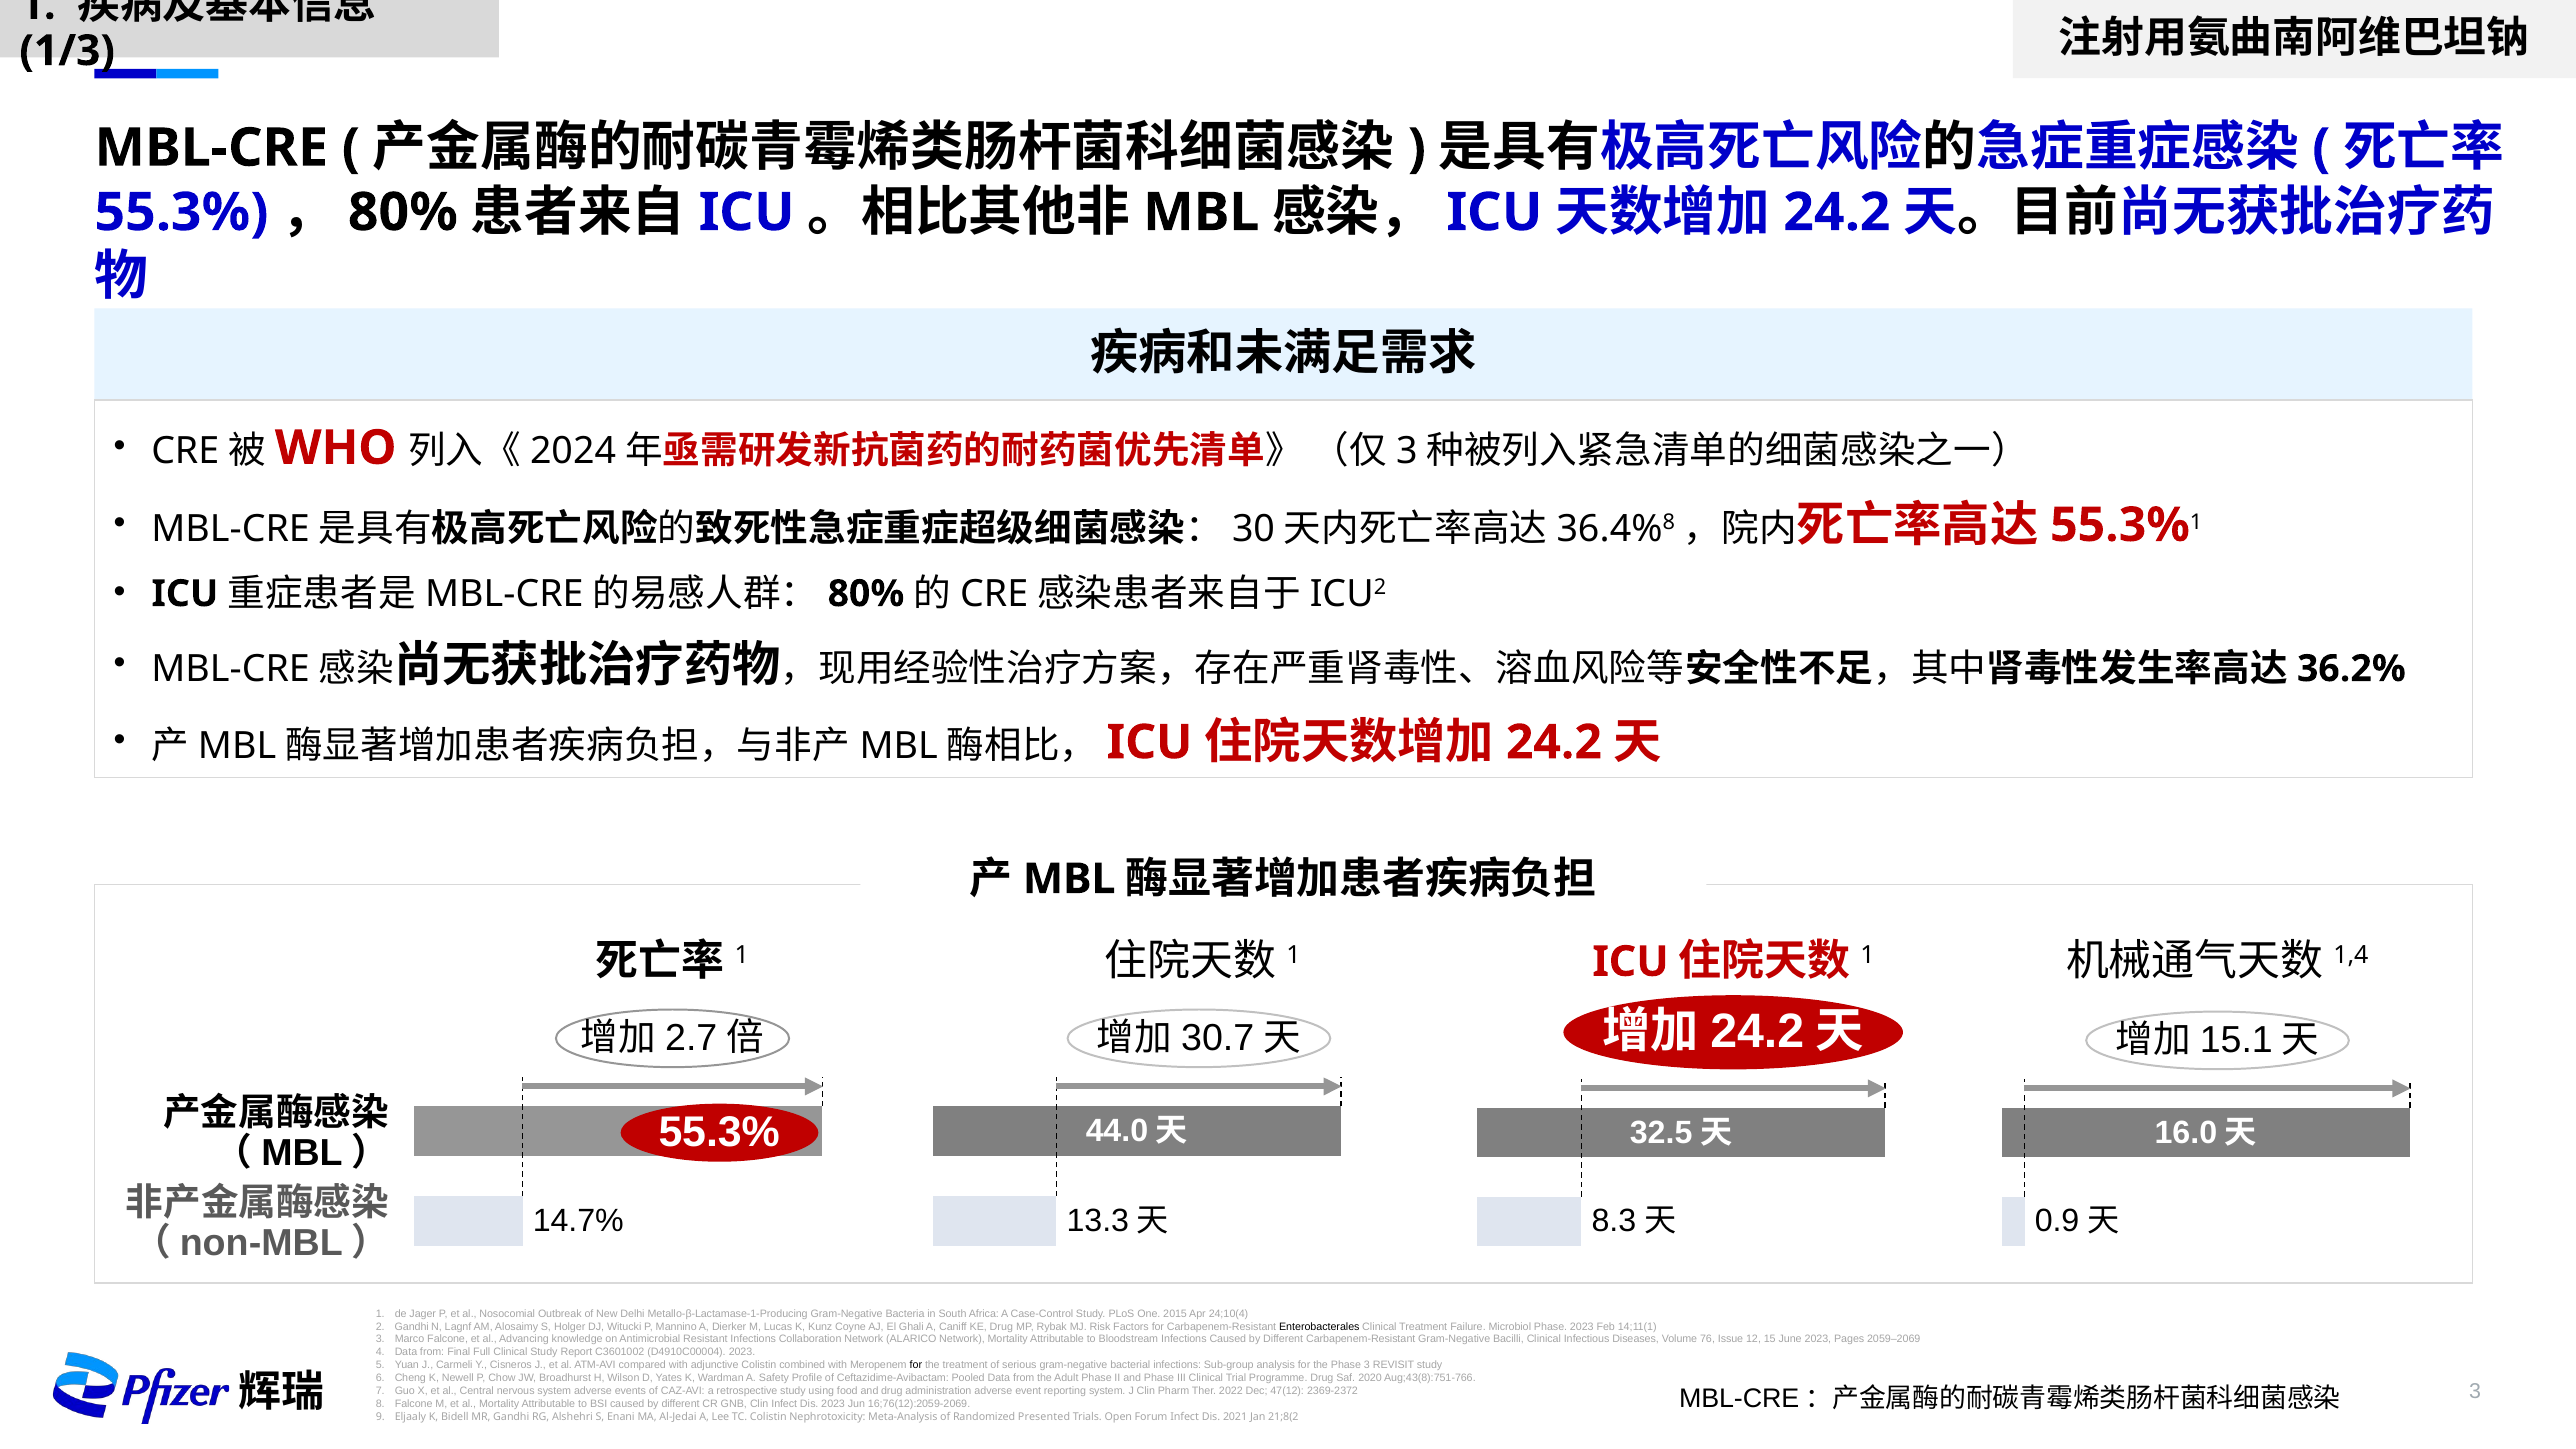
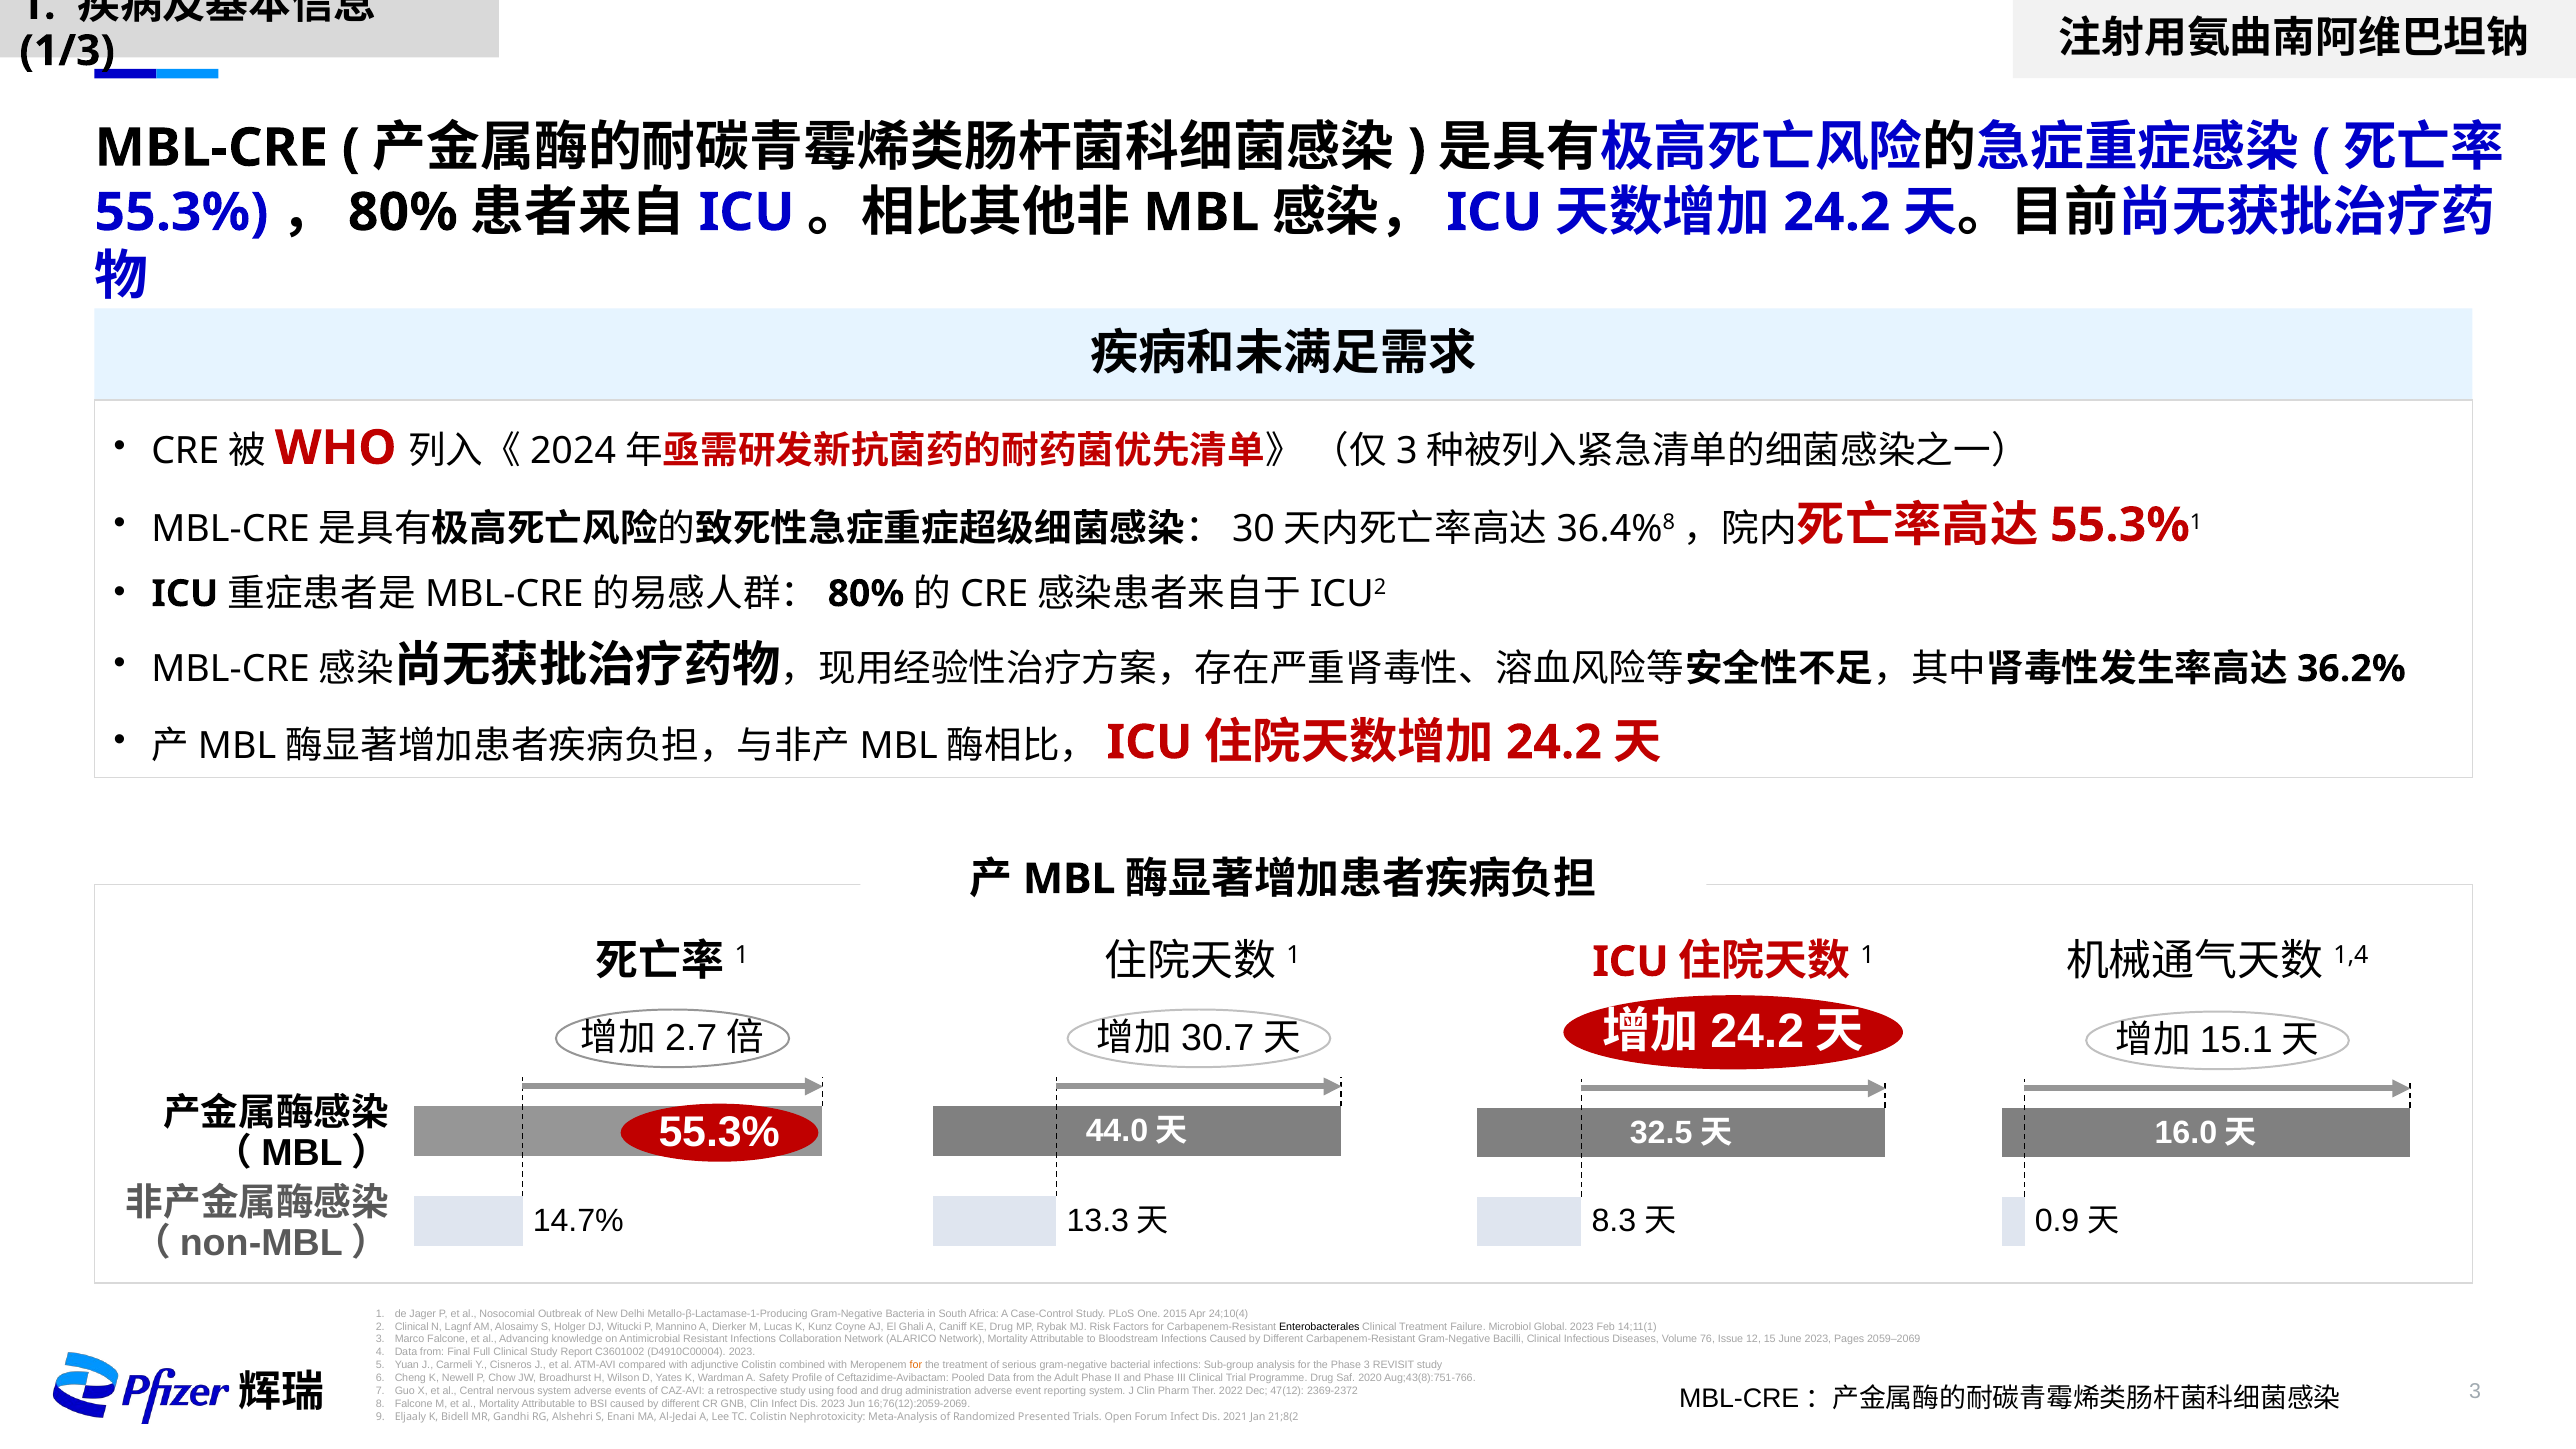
Gandhi: Gandhi -> Clinical (412, 1327)
Microbiol Phase: Phase -> Global (1551, 1327)
for colour: black -> orange (916, 1365)
